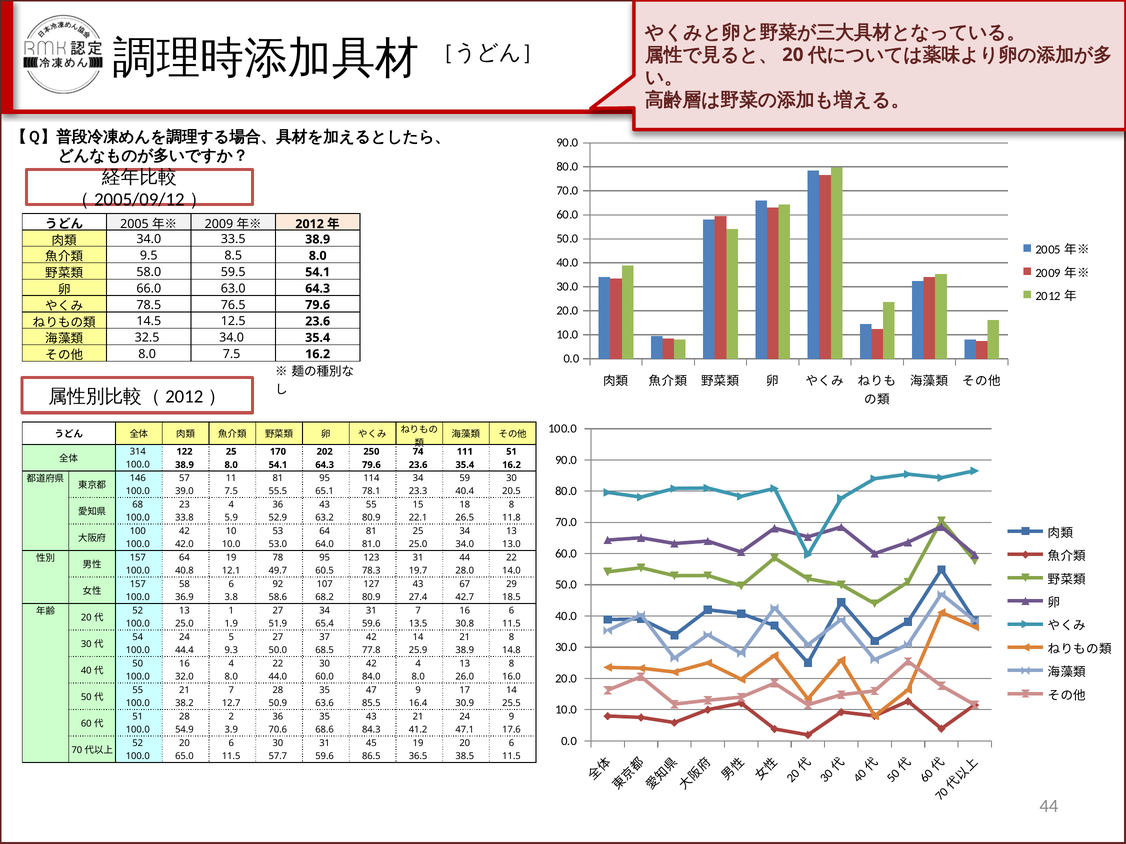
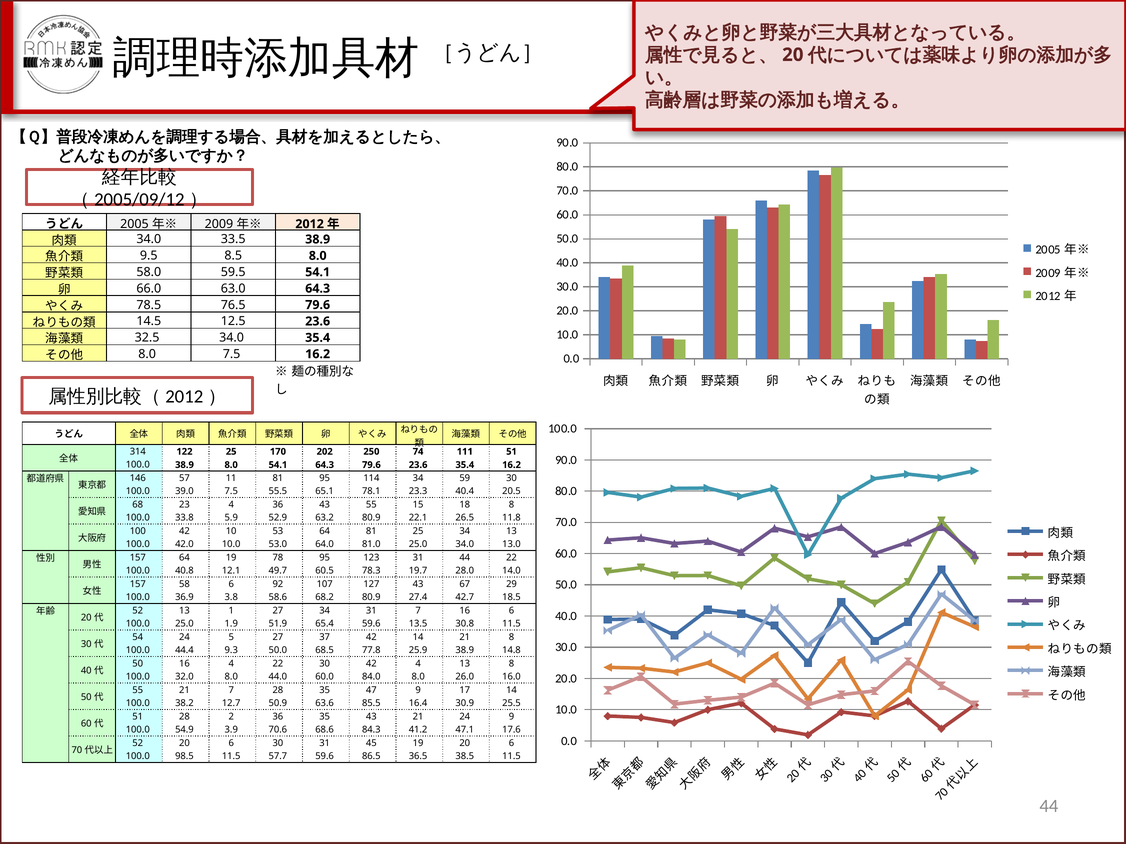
65.0: 65.0 -> 98.5 (184, 757)
